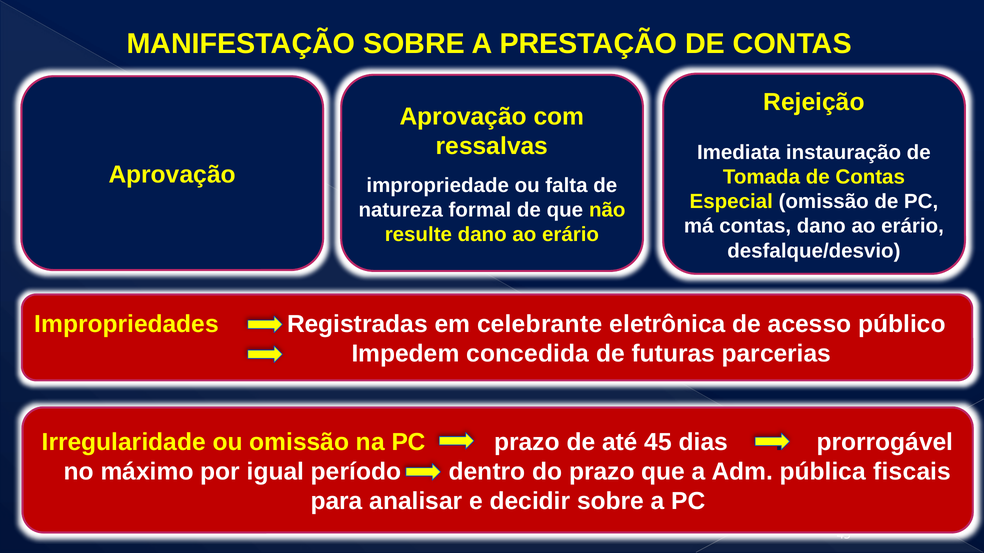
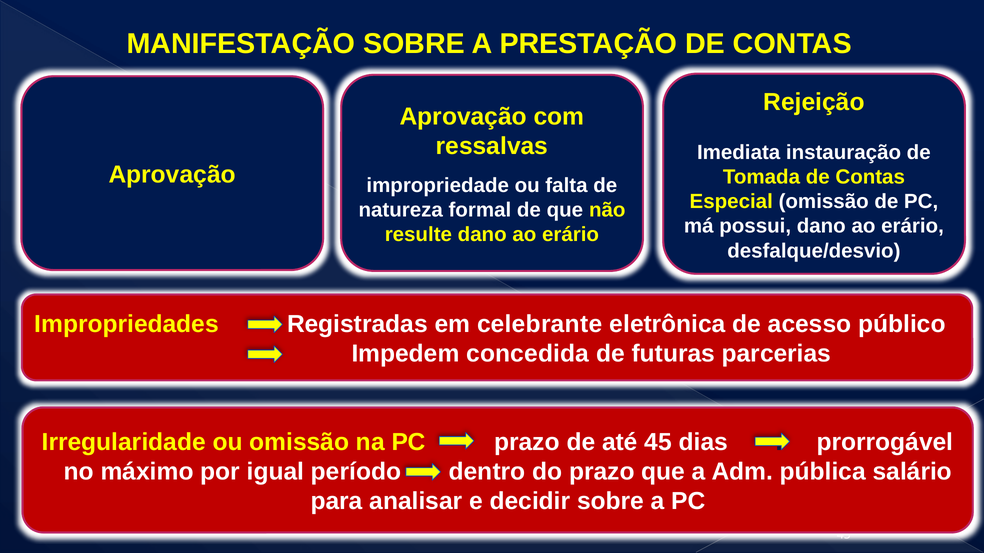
má contas: contas -> possui (755, 226)
fiscais: fiscais -> salário (912, 472)
